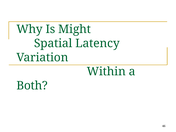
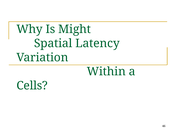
Both: Both -> Cells (32, 86)
